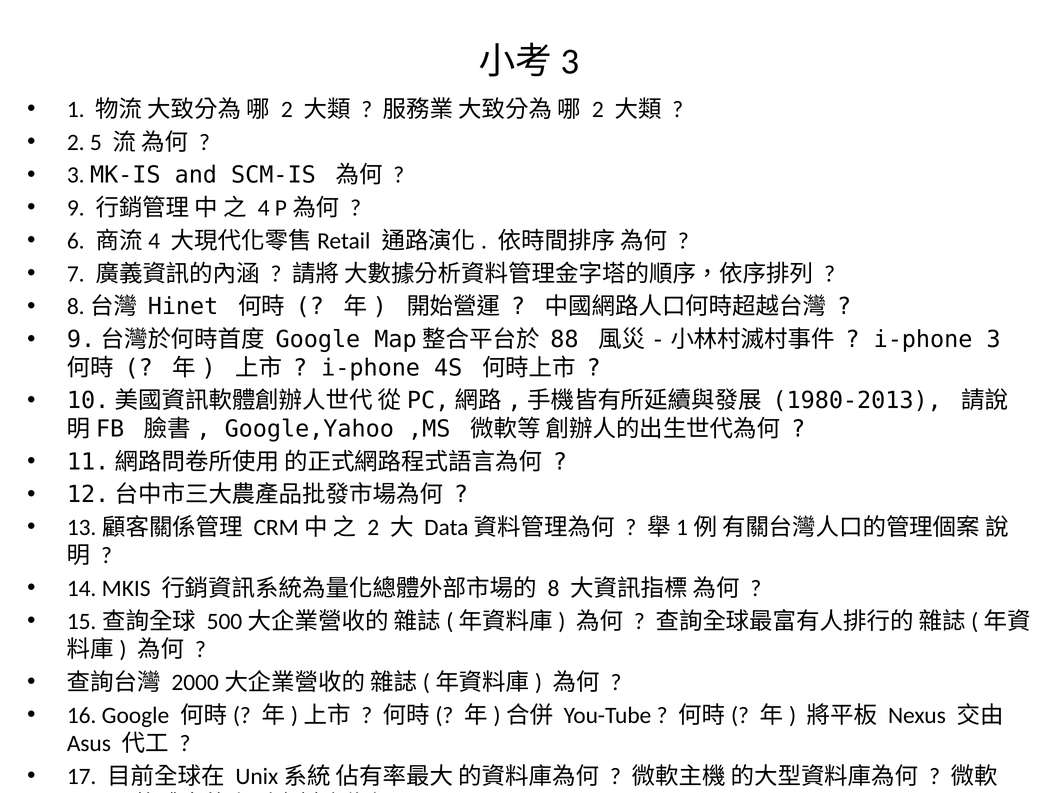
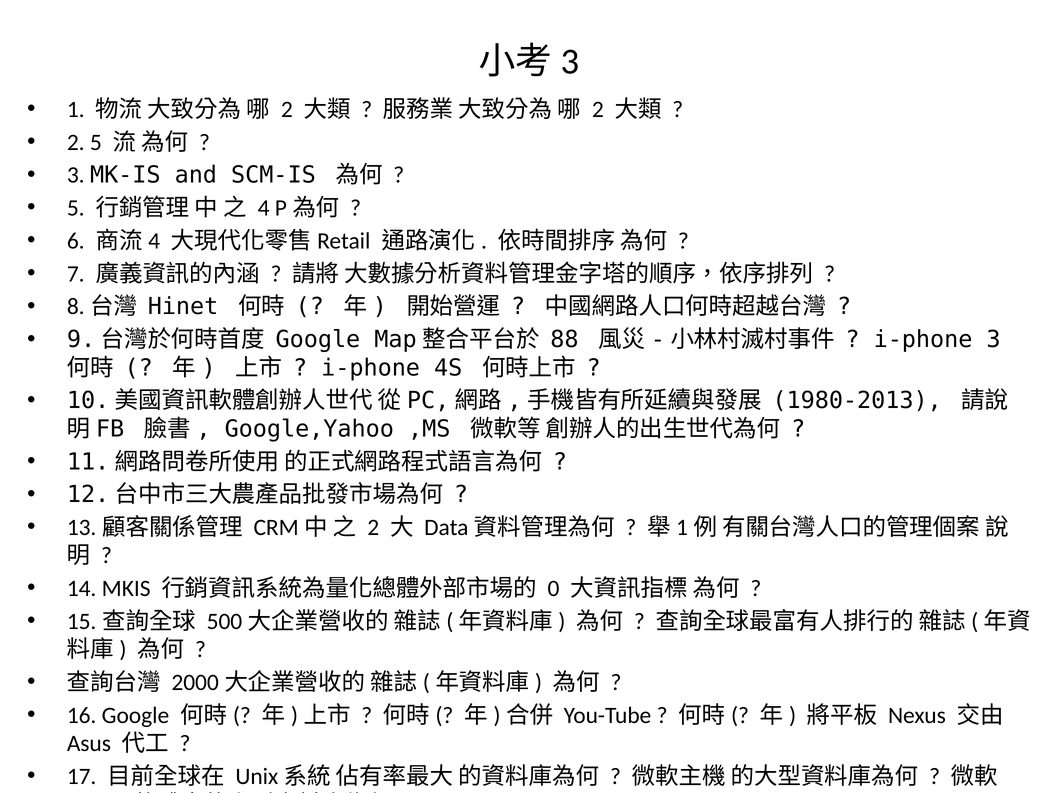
9: 9 -> 5 (76, 208)
8: 8 -> 0 (553, 589)
